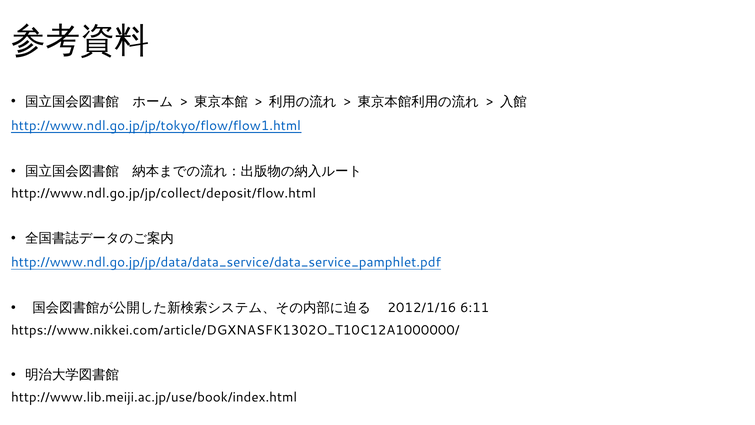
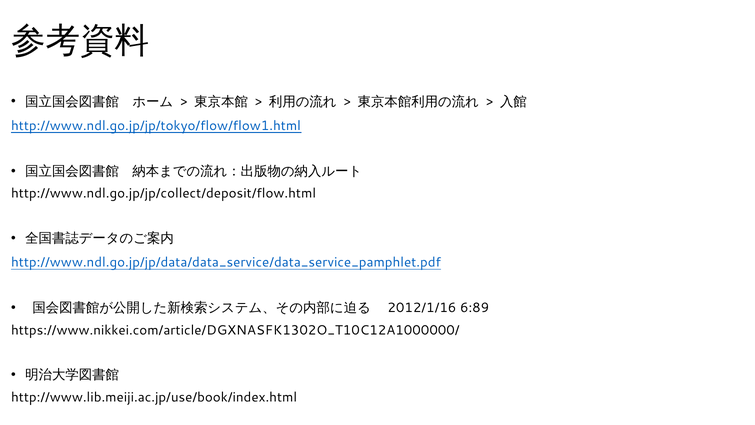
6:11: 6:11 -> 6:89 (475, 308)
